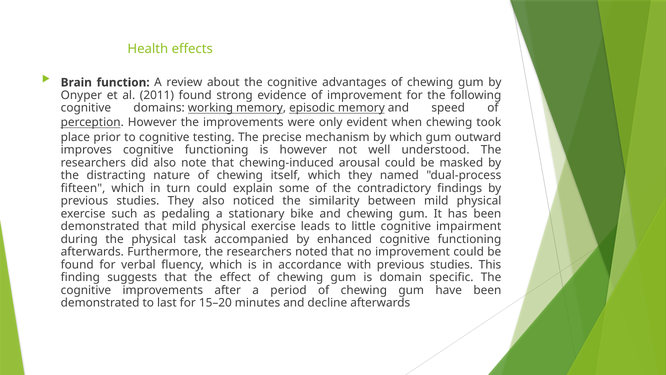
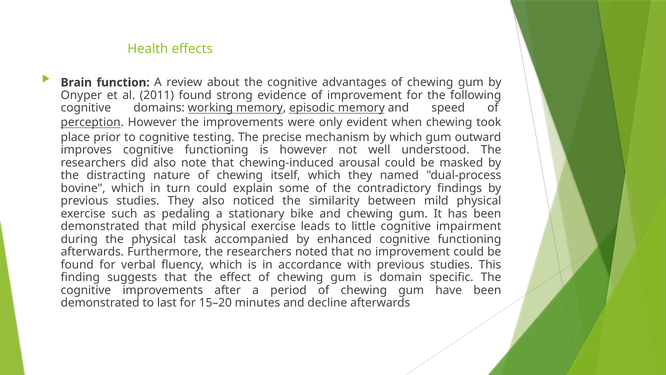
fifteen: fifteen -> bovine (83, 188)
